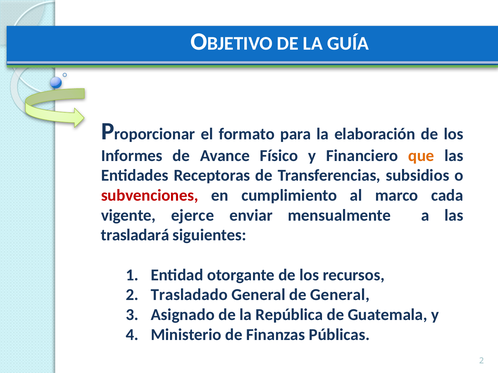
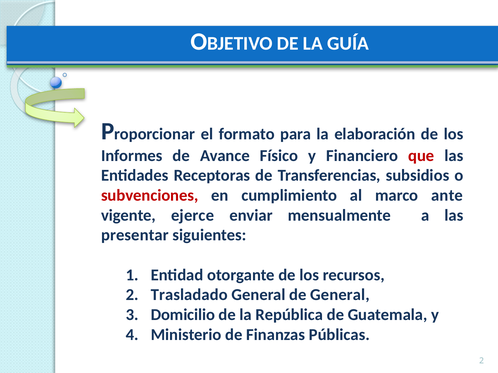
que colour: orange -> red (421, 156)
cada: cada -> ante (447, 196)
trasladará: trasladará -> presentar (135, 235)
Asignado: Asignado -> Domicilio (183, 315)
